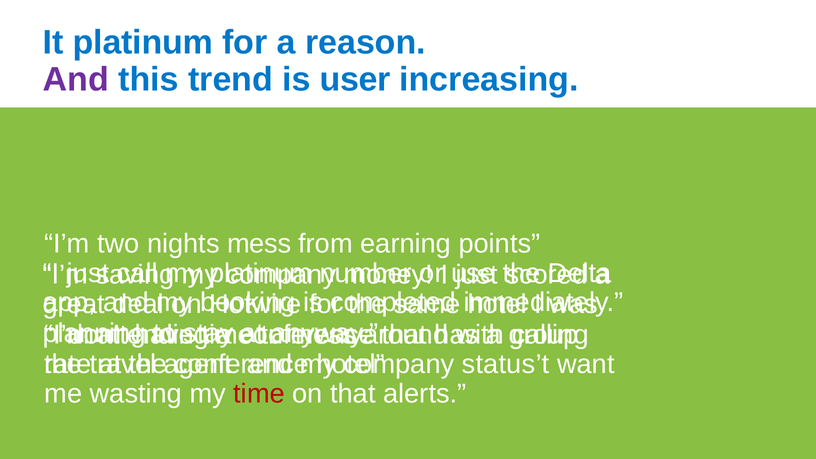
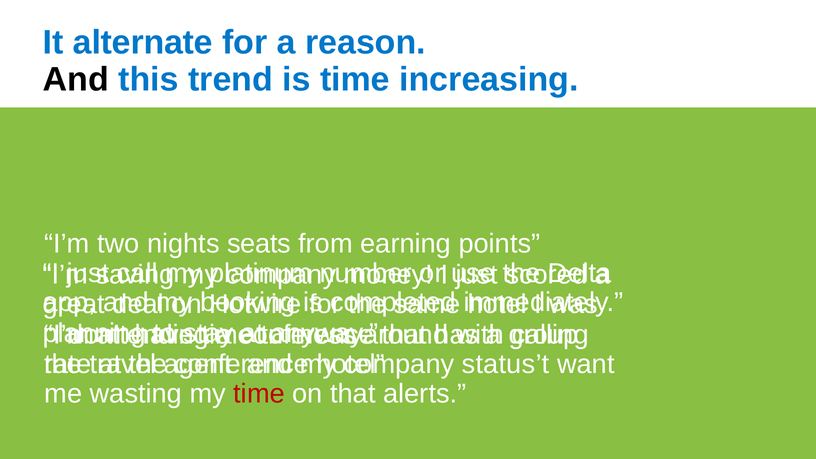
It platinum: platinum -> alternate (143, 43)
And colour: purple -> black (76, 79)
is user: user -> time (355, 79)
nights mess: mess -> seats (259, 244)
